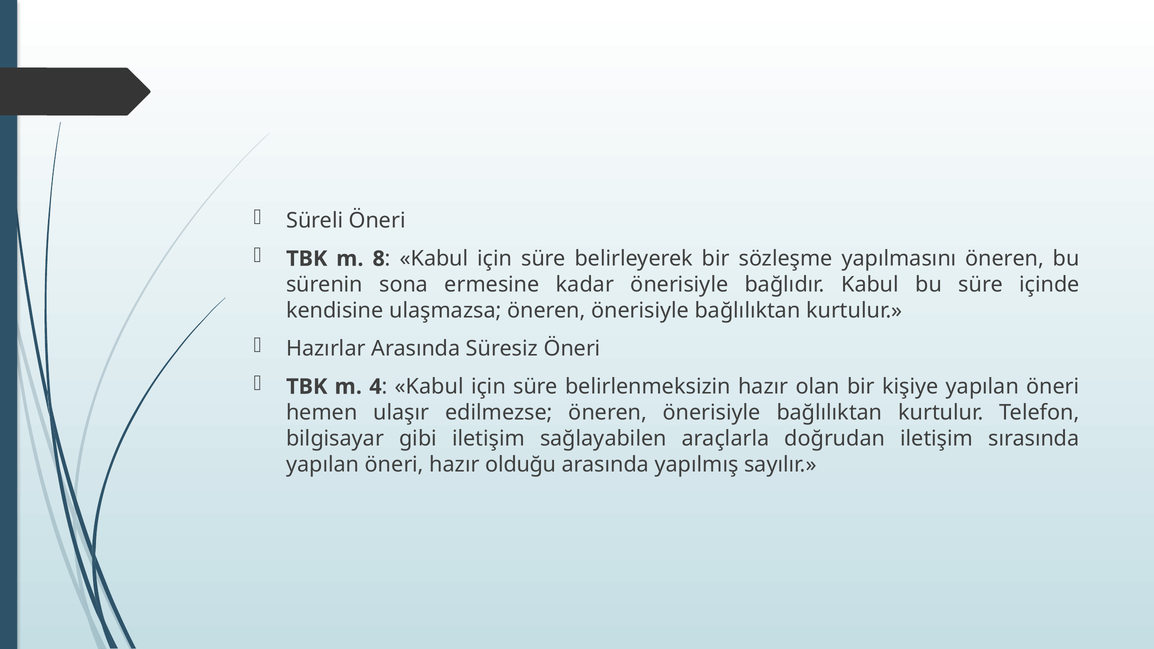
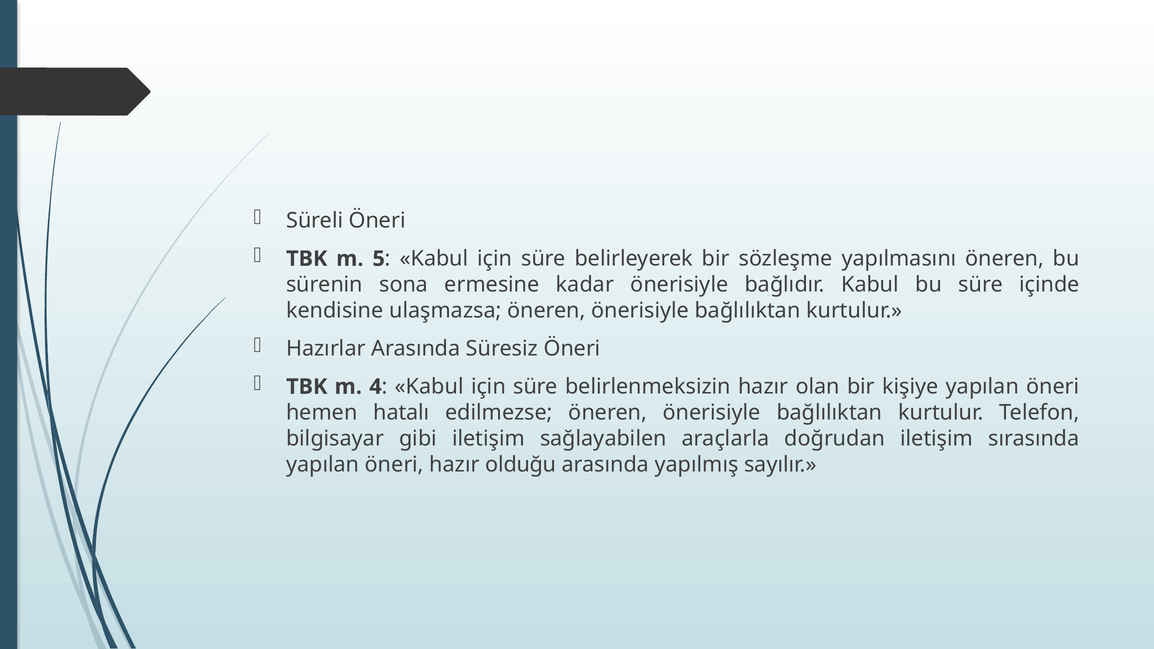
8: 8 -> 5 (379, 259)
ulaşır: ulaşır -> hatalı (401, 413)
